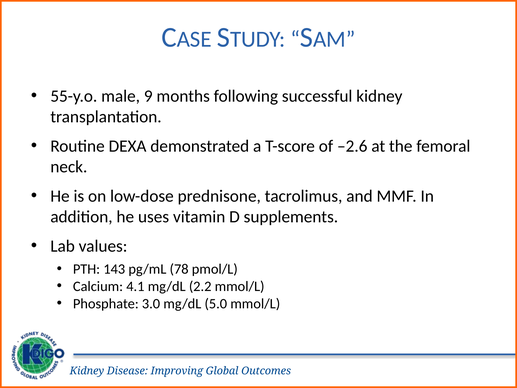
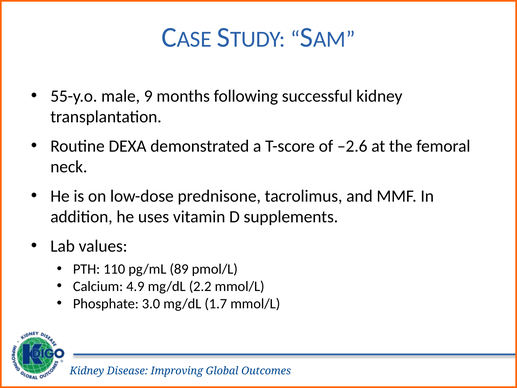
143: 143 -> 110 (114, 269)
78: 78 -> 89 (179, 269)
4.1: 4.1 -> 4.9 (135, 286)
5.0: 5.0 -> 1.7 (216, 303)
